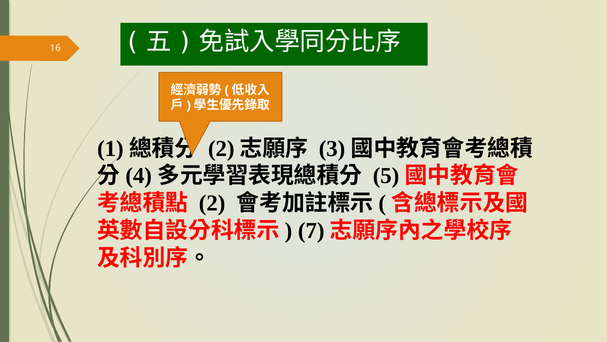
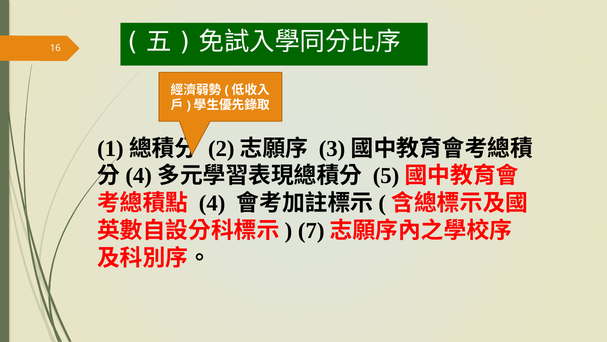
2: 2 -> 4 (212, 203)
